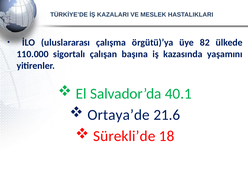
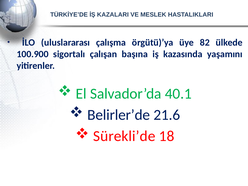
110.000: 110.000 -> 100.900 (33, 54)
Ortaya’de: Ortaya’de -> Belirler’de (119, 115)
